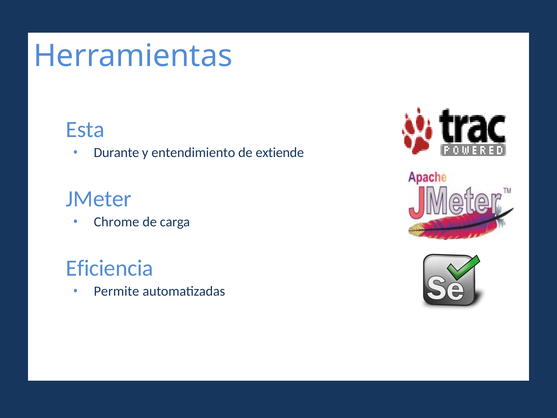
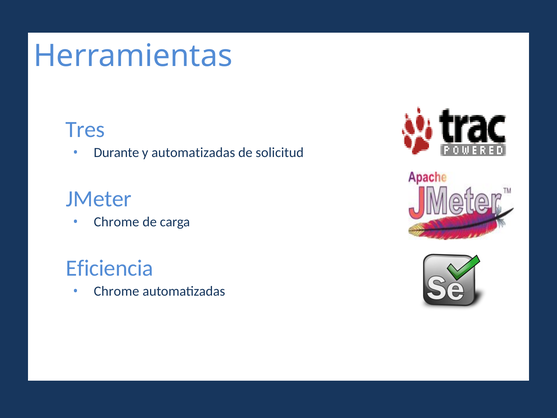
Esta: Esta -> Tres (85, 129)
y entendimiento: entendimiento -> automatizadas (193, 153)
extiende: extiende -> solicitud (280, 153)
Permite: Permite -> Chrome (117, 291)
